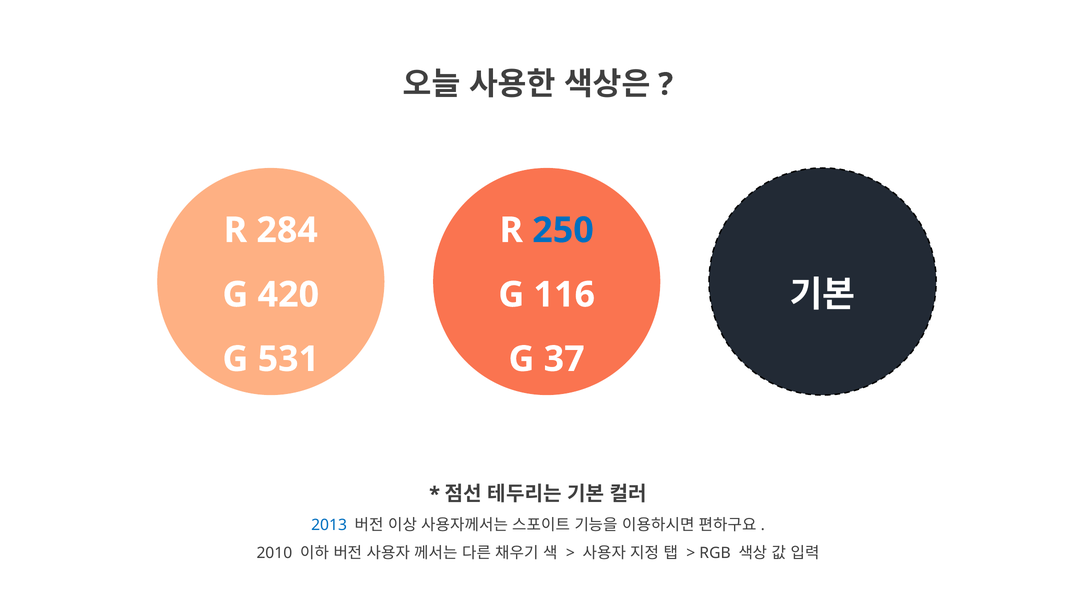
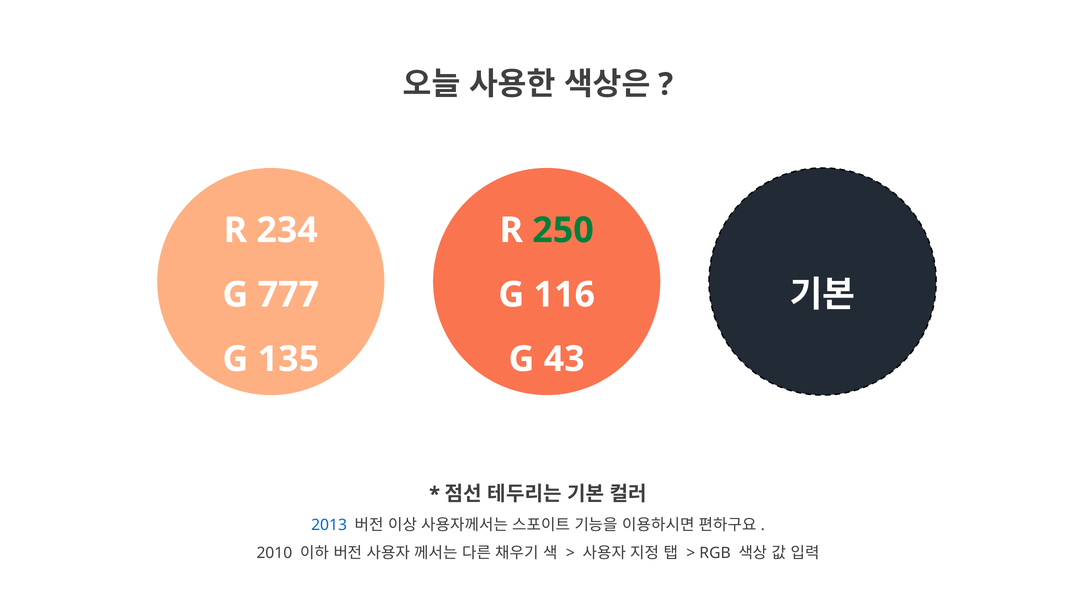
284: 284 -> 234 (287, 230)
250 colour: blue -> green (563, 230)
420: 420 -> 777 (288, 295)
531: 531 -> 135 (288, 359)
37: 37 -> 43 (564, 359)
